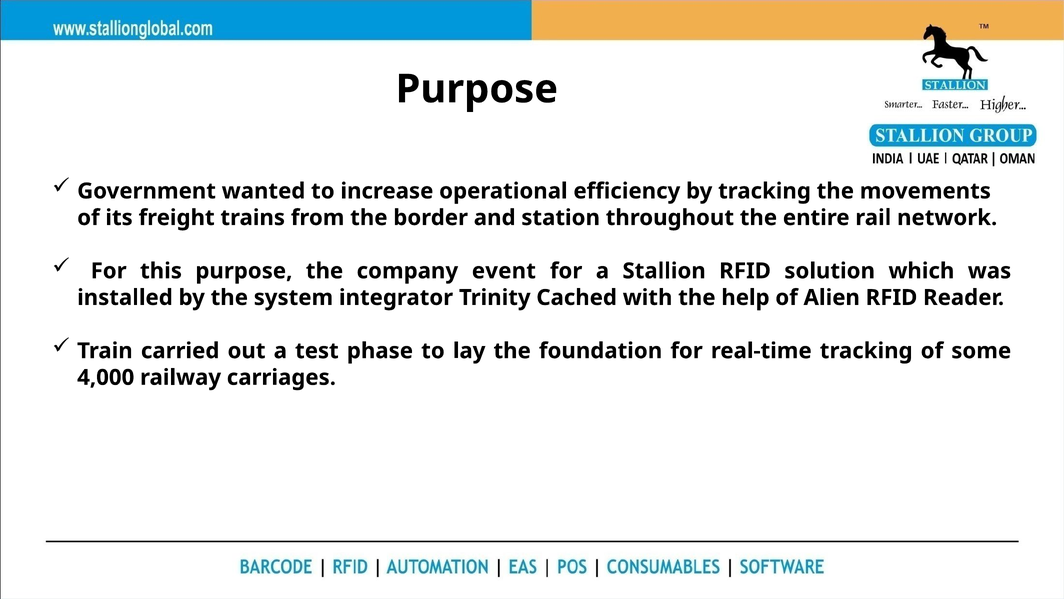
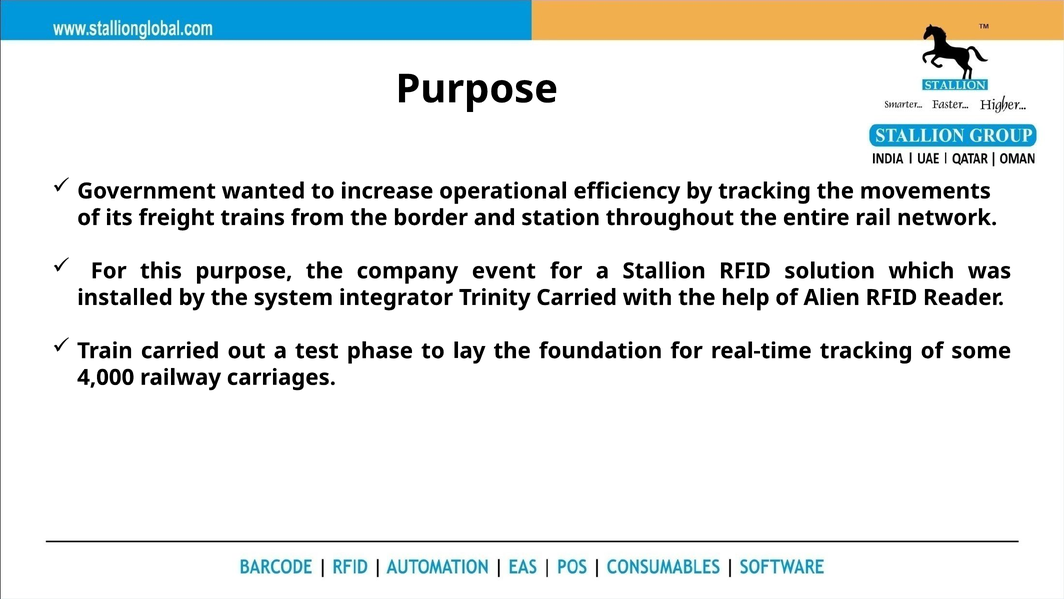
Trinity Cached: Cached -> Carried (577, 297)
